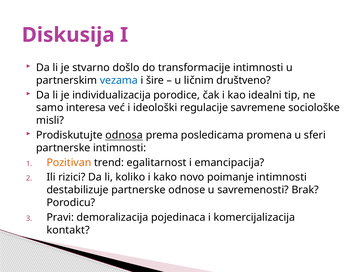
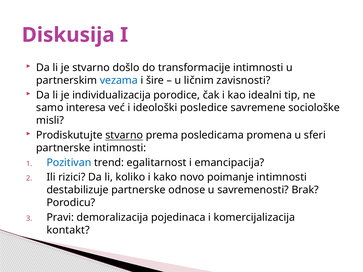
društveno: društveno -> zavisnosti (243, 80)
regulacije: regulacije -> posledice (204, 108)
Prodiskutujte odnosa: odnosa -> stvarno (124, 135)
Pozitivan colour: orange -> blue (69, 163)
